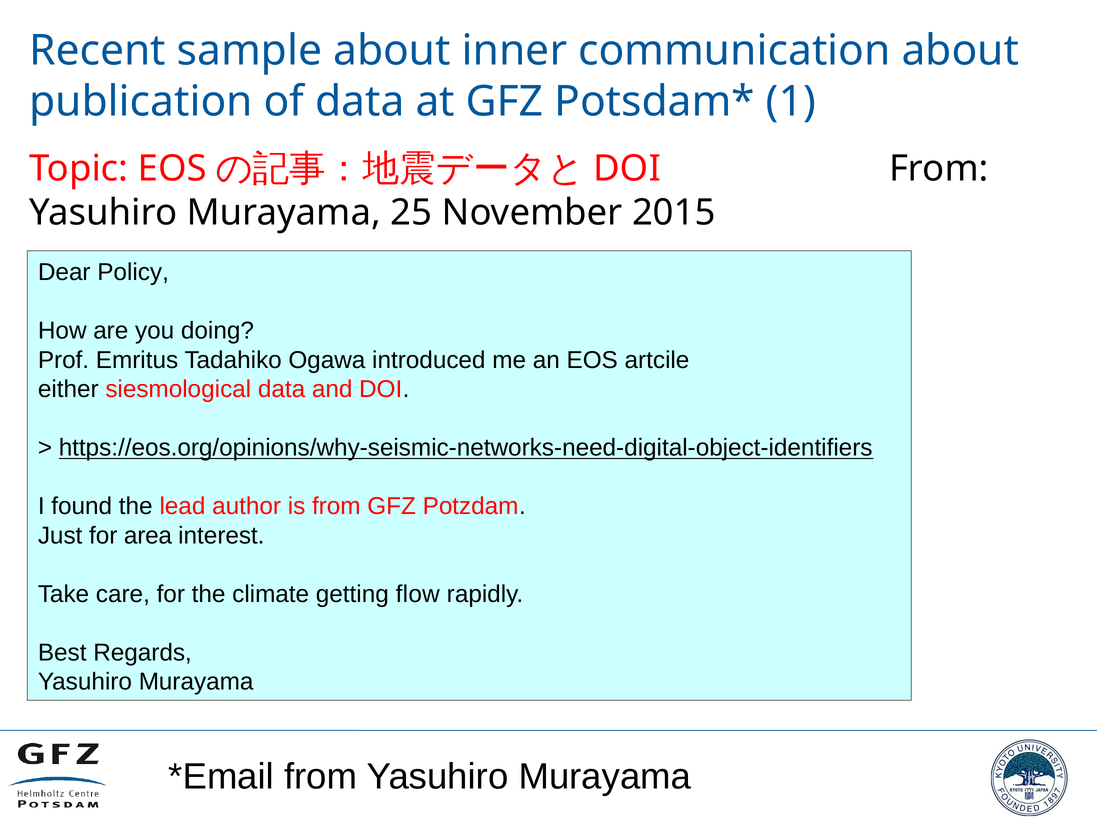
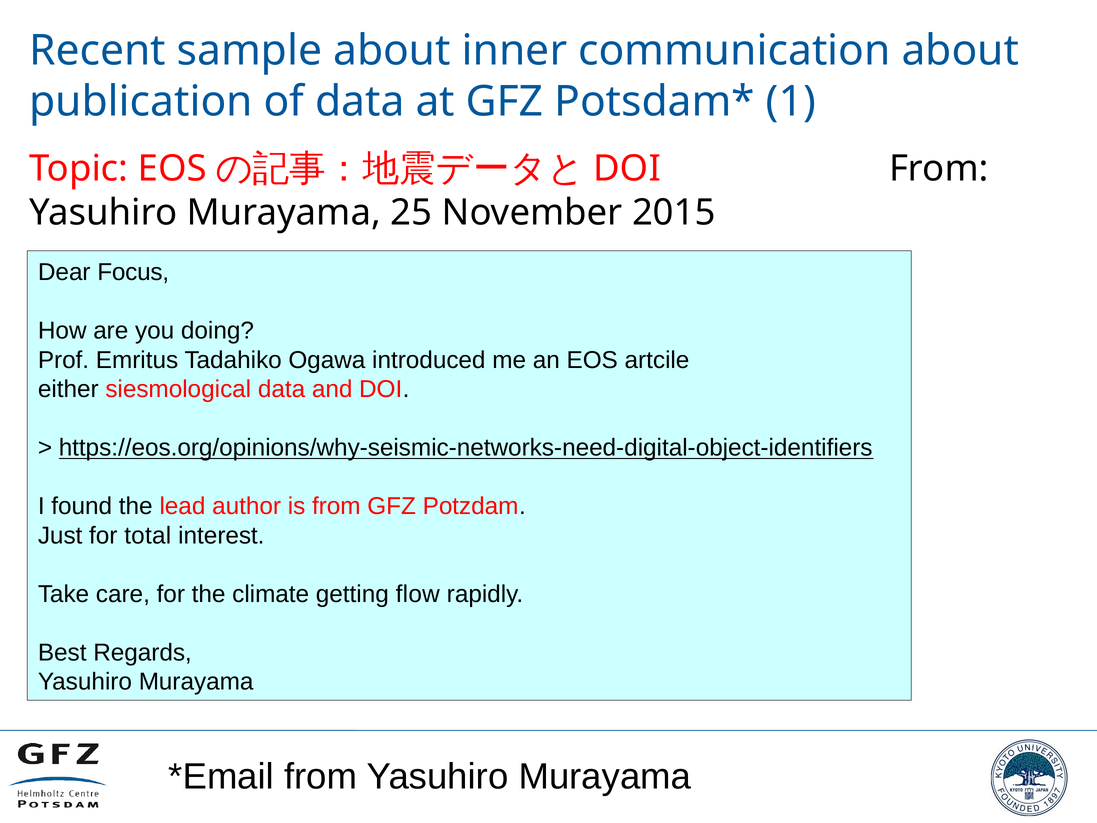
Policy: Policy -> Focus (133, 272)
area: area -> total (148, 535)
